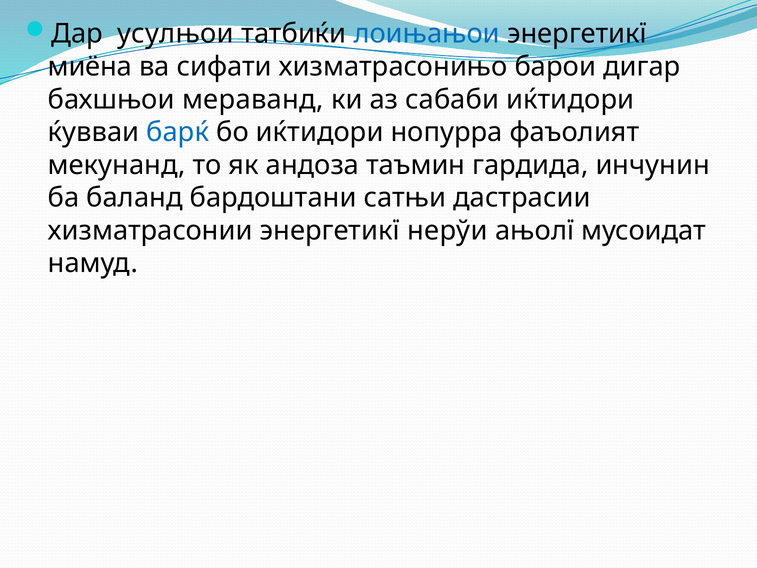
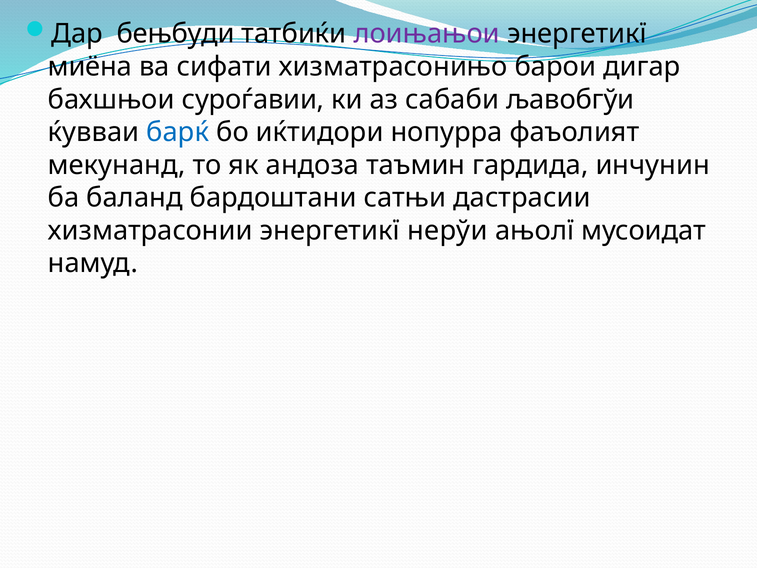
усулњои: усулњои -> бењбуди (176, 34)
лоињањои colour: blue -> purple (427, 34)
мераванд: мераванд -> суроѓавии (253, 99)
сабаби иќтидори: иќтидори -> љавобгўи (570, 99)
